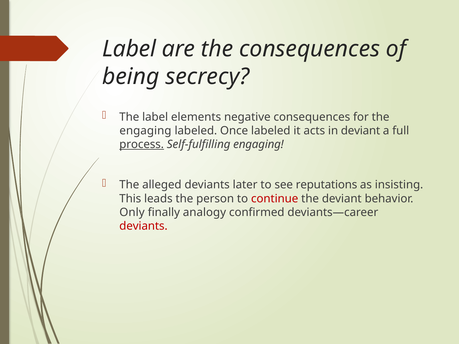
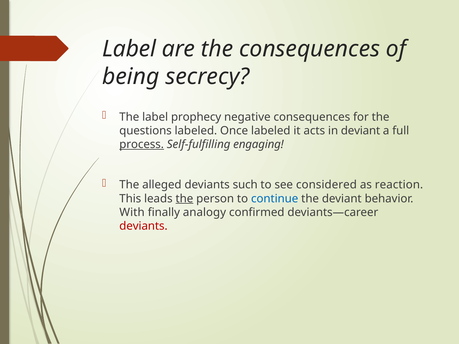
elements: elements -> prophecy (196, 117)
engaging: engaging -> questions (146, 131)
later: later -> such (245, 185)
reputations: reputations -> considered (326, 185)
insisting: insisting -> reaction (399, 185)
the underline: none -> present (184, 199)
continue colour: red -> blue (275, 199)
Only: Only -> With (132, 212)
